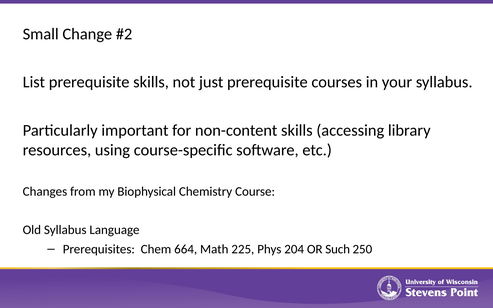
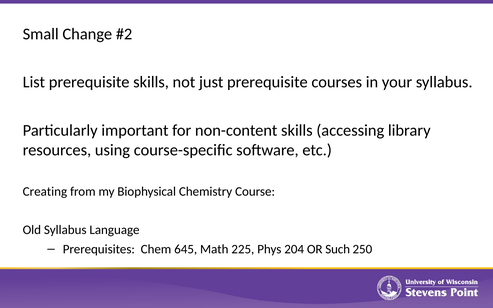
Changes: Changes -> Creating (45, 192)
664: 664 -> 645 (186, 249)
